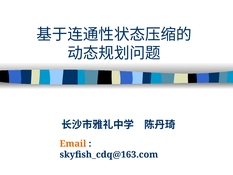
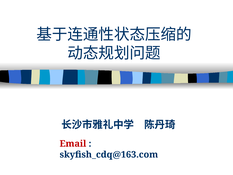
Email colour: orange -> red (73, 143)
